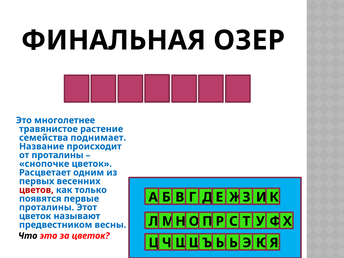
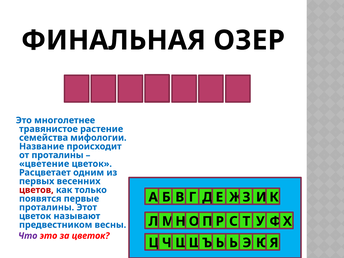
поднимает: поднимает -> мифологии (98, 138)
снопочке: снопочке -> цветение (44, 164)
Что colour: black -> purple (28, 236)
